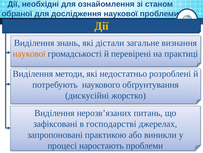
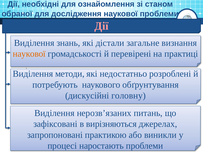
Дії colour: yellow -> pink (101, 26)
жорстко: жорстко -> головну (129, 95)
господарстві: господарстві -> вирізняються (111, 123)
